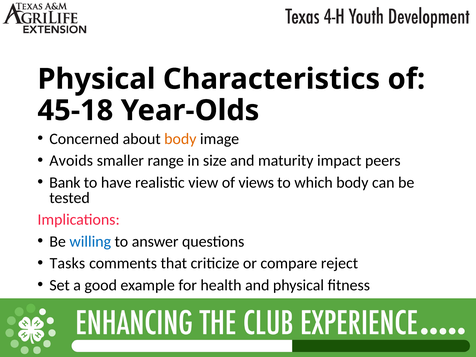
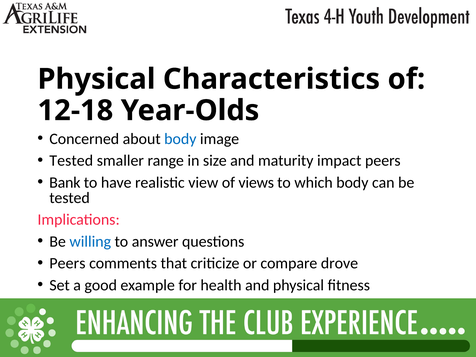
45-18: 45-18 -> 12-18 (75, 111)
body colour: orange -> blue (180, 139)
Avoids: Avoids -> Tested (71, 161)
Tasks: Tasks -> Peers (67, 263)
reject: reject -> drove (339, 263)
